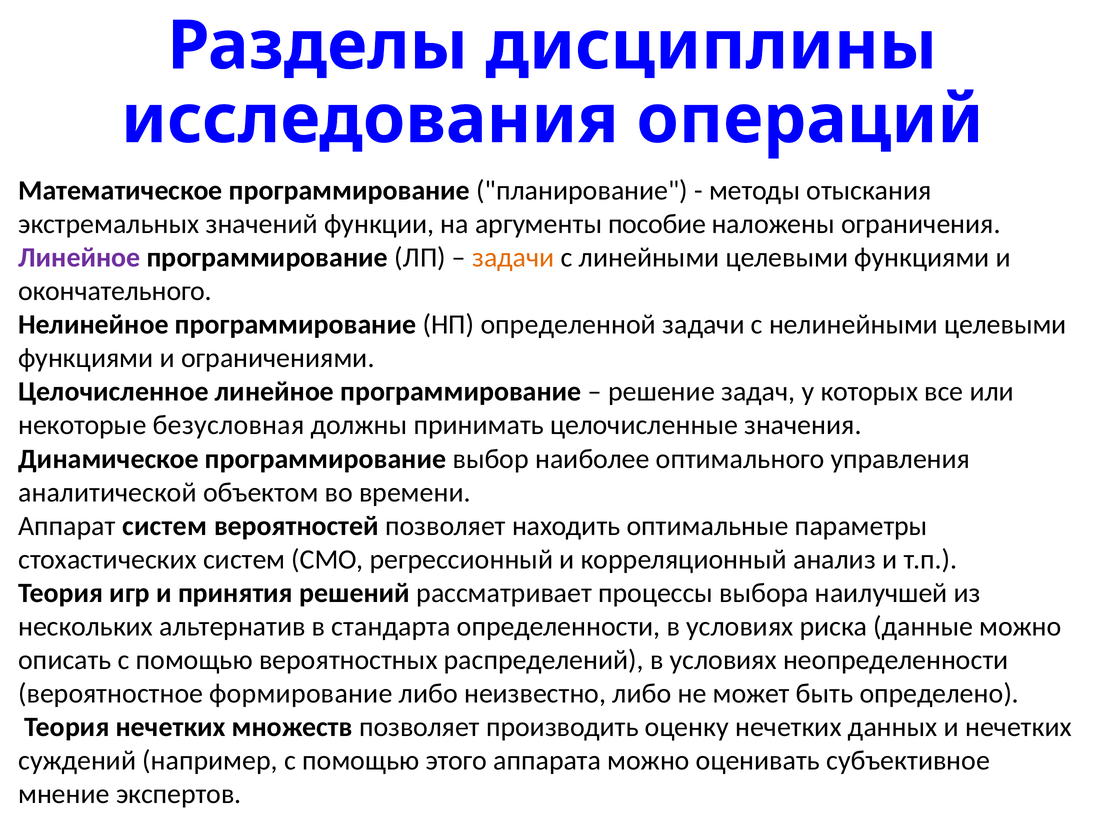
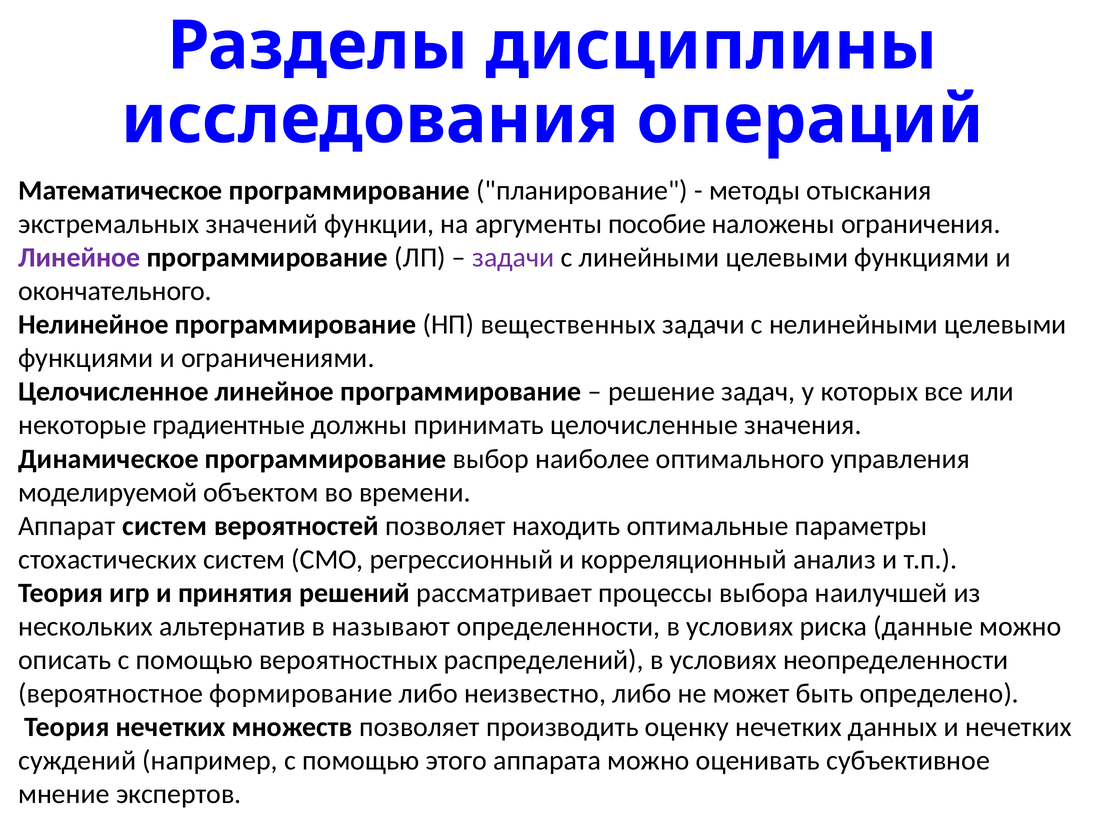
задачи colour: orange -> purple (513, 258)
определенной: определенной -> вещественных (568, 325)
безусловная: безусловная -> градиентные (229, 425)
аналитической: аналитической -> моделируемой (108, 492)
стандарта: стандарта -> называют (391, 626)
